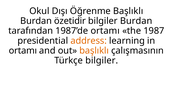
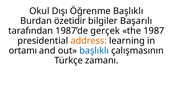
bilgiler Burdan: Burdan -> Başarılı (136, 21)
1987’de ortamı: ortamı -> gerçek (105, 31)
başlıklı colour: orange -> blue (94, 50)
Türkçe bilgiler: bilgiler -> zamanı (102, 60)
